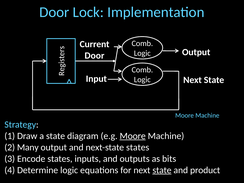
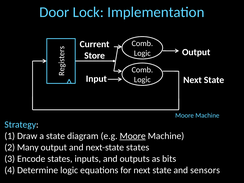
Door: Door -> Store (95, 56)
state underline: present -> none (162, 170)
product: product -> sensors (205, 170)
